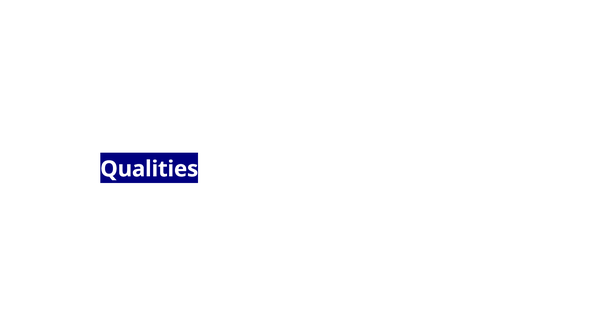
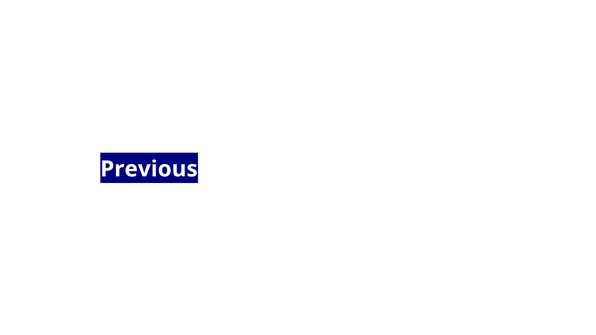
Qualities: Qualities -> Previous (149, 169)
